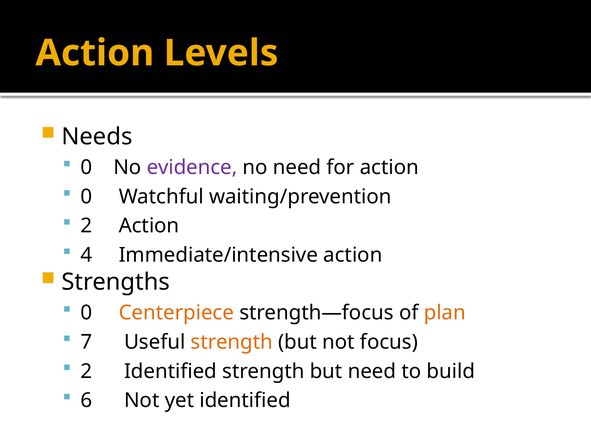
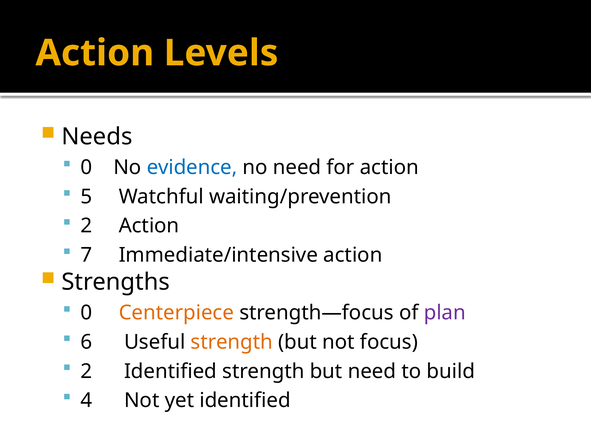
evidence colour: purple -> blue (192, 168)
0: 0 -> 5 (86, 197)
4: 4 -> 7 (86, 255)
plan colour: orange -> purple (445, 313)
7: 7 -> 6 (86, 342)
6: 6 -> 4 (86, 401)
